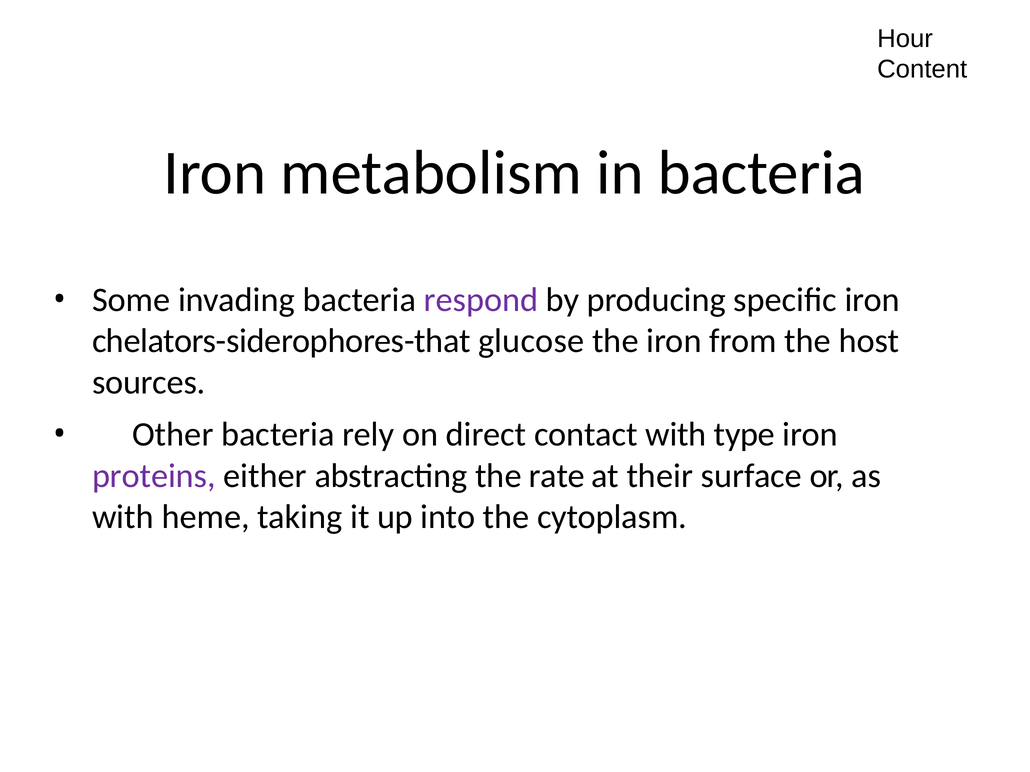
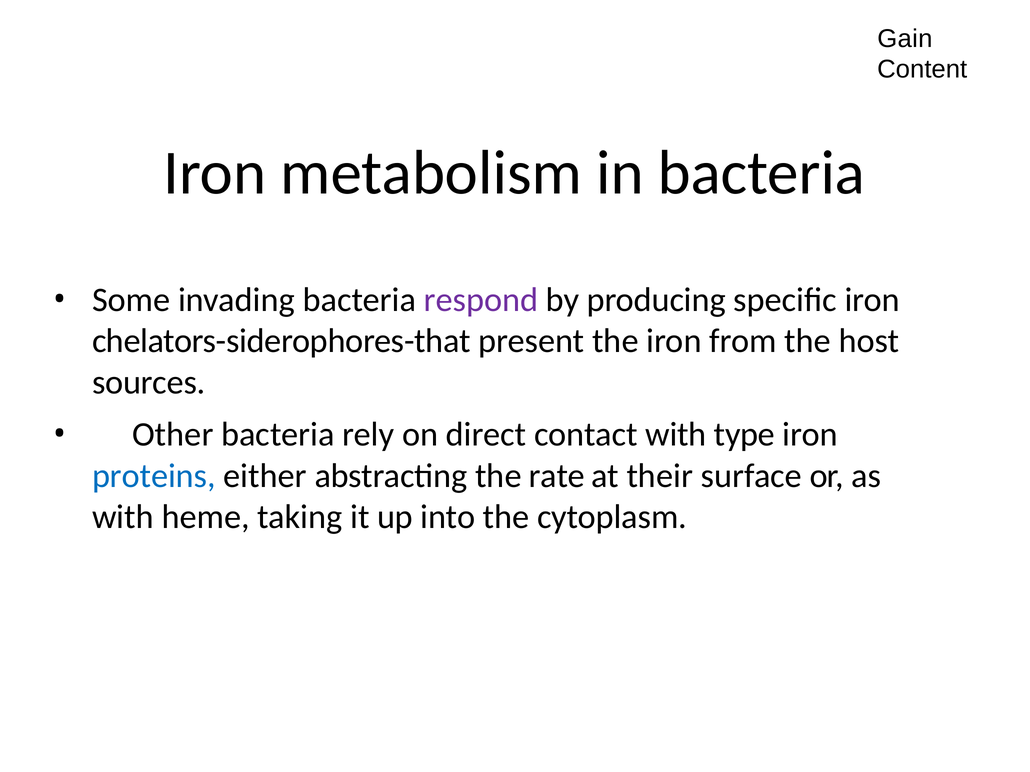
Hour: Hour -> Gain (905, 39)
glucose: glucose -> present (531, 341)
proteins colour: purple -> blue (154, 476)
